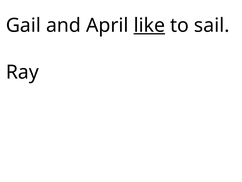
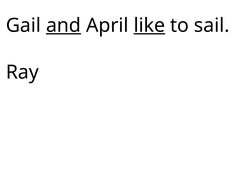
and underline: none -> present (63, 25)
